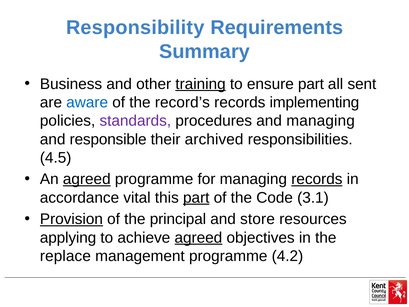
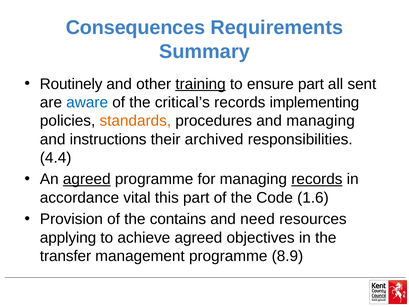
Responsibility: Responsibility -> Consequences (135, 28)
Business: Business -> Routinely (71, 84)
record’s: record’s -> critical’s (182, 102)
standards colour: purple -> orange (135, 121)
responsible: responsible -> instructions (108, 139)
4.5: 4.5 -> 4.4 (56, 158)
part underline: present -> none (196, 198)
3.1: 3.1 -> 1.6 (313, 198)
Provision underline: present -> none (71, 219)
principal: principal -> contains (178, 219)
store: store -> need (258, 219)
agreed underline: present -> none (198, 237)
replace: replace -> transfer (65, 256)
4.2: 4.2 -> 8.9 (287, 256)
